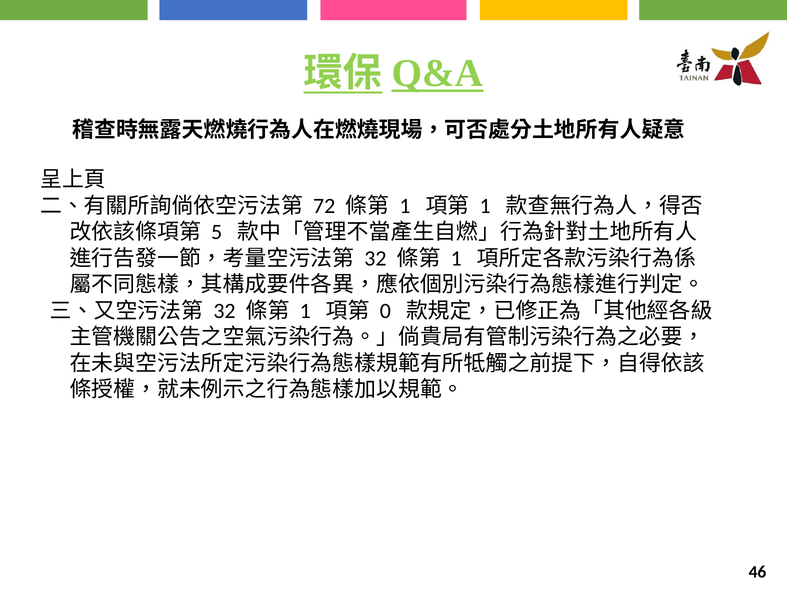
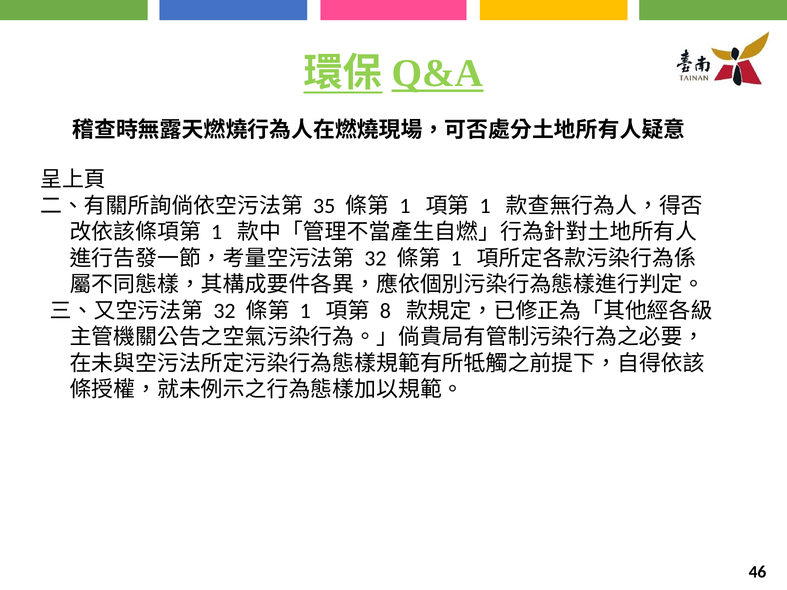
72: 72 -> 35 (324, 206)
5: 5 -> 1 (217, 232)
0: 0 -> 8 (385, 311)
